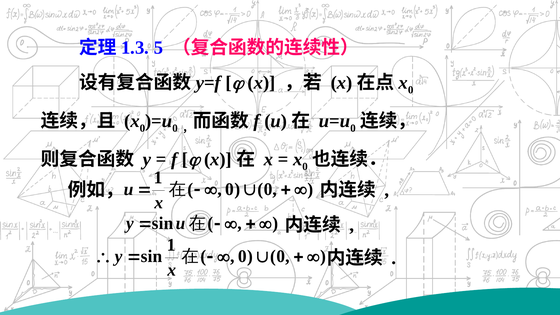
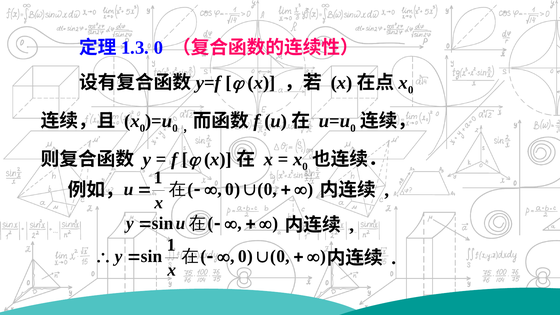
5: 5 -> 0 (158, 48)
